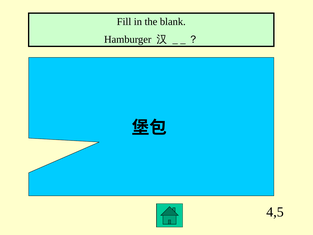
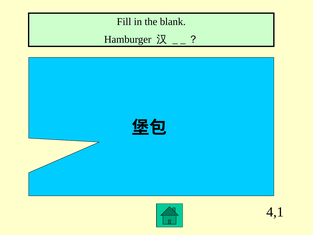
4,5: 4,5 -> 4,1 (275, 212)
